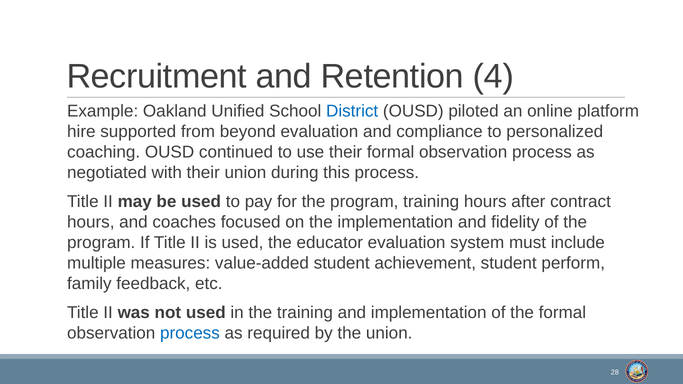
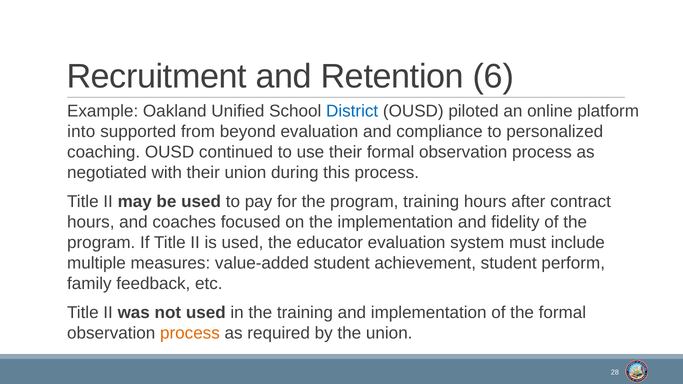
4: 4 -> 6 (493, 76)
hire: hire -> into (81, 132)
process colour: blue -> orange (190, 333)
